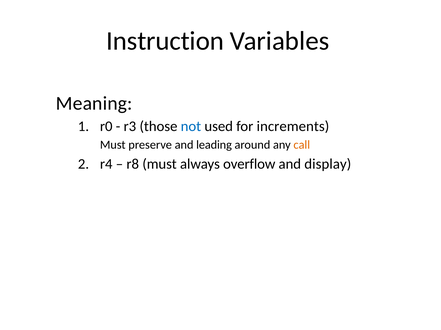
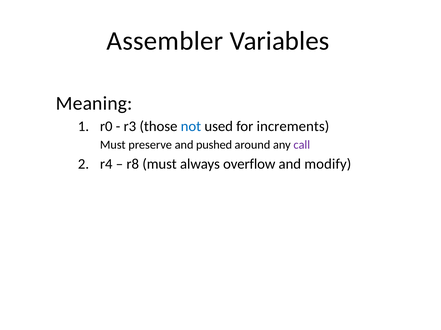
Instruction: Instruction -> Assembler (165, 41)
leading: leading -> pushed (214, 145)
call colour: orange -> purple (302, 145)
display: display -> modify (328, 164)
